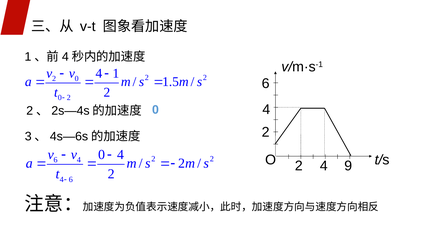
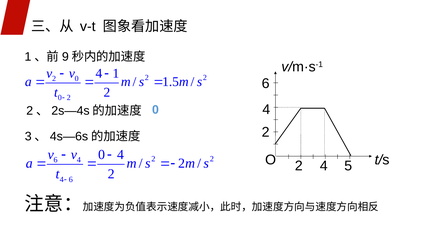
4: 4 -> 9 (65, 57)
9: 9 -> 5 (348, 166)
